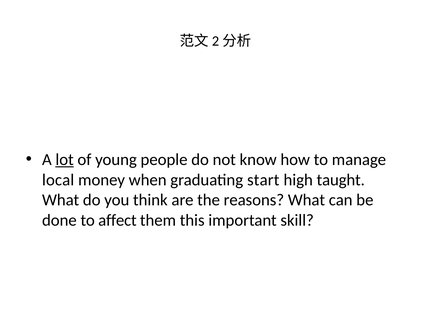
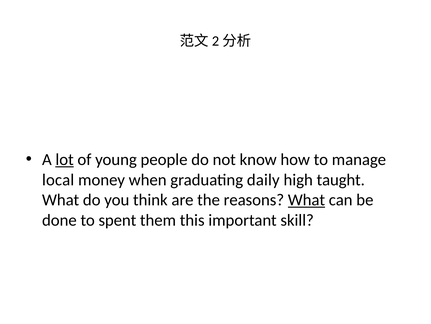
start: start -> daily (263, 179)
What underline: none -> present (306, 200)
affect: affect -> spent (117, 220)
